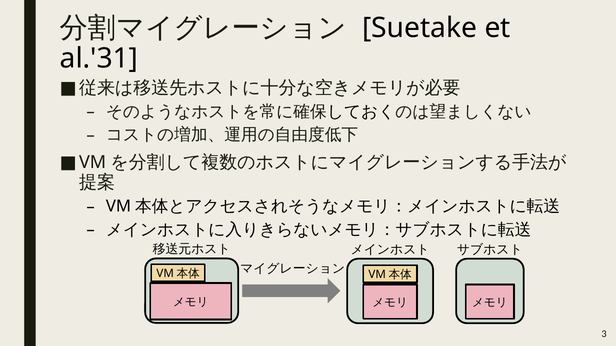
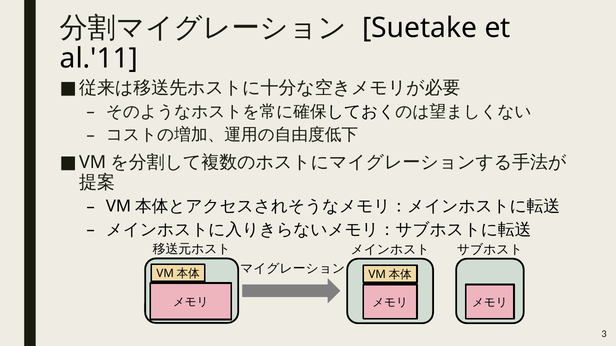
al.'31: al.'31 -> al.'11 (99, 58)
